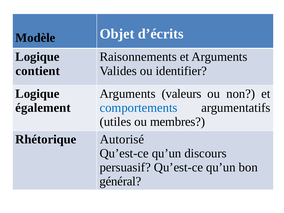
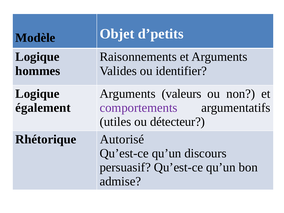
d’écrits: d’écrits -> d’petits (161, 34)
contient: contient -> hommes (38, 71)
comportements colour: blue -> purple (139, 108)
membres: membres -> détecteur (178, 122)
général: général -> admise (120, 181)
